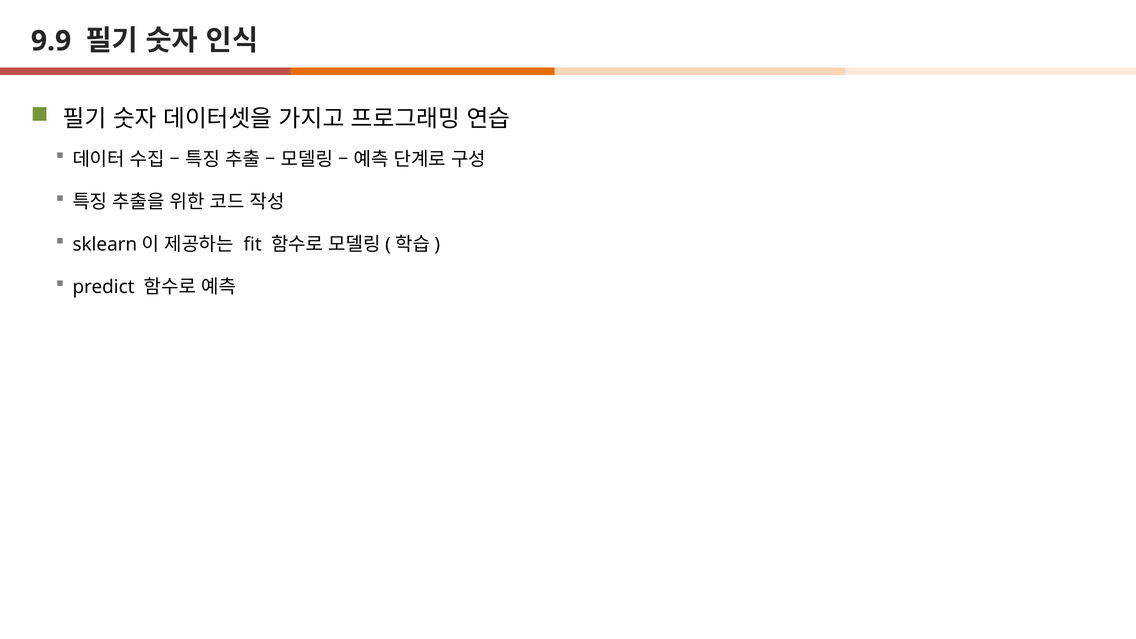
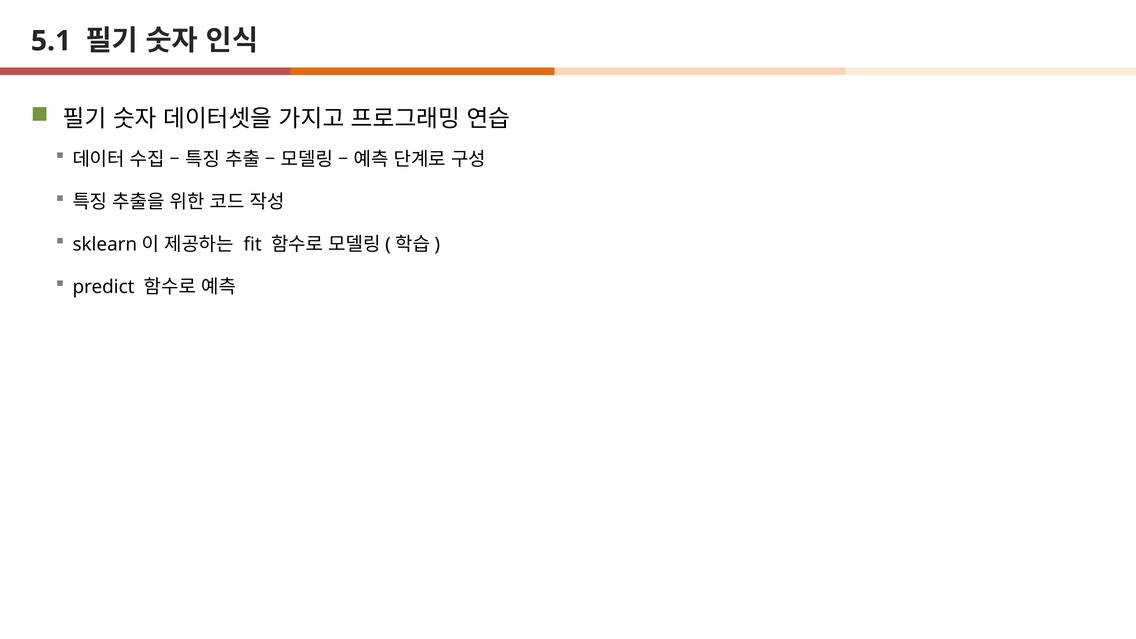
9.9: 9.9 -> 5.1 (51, 41)
